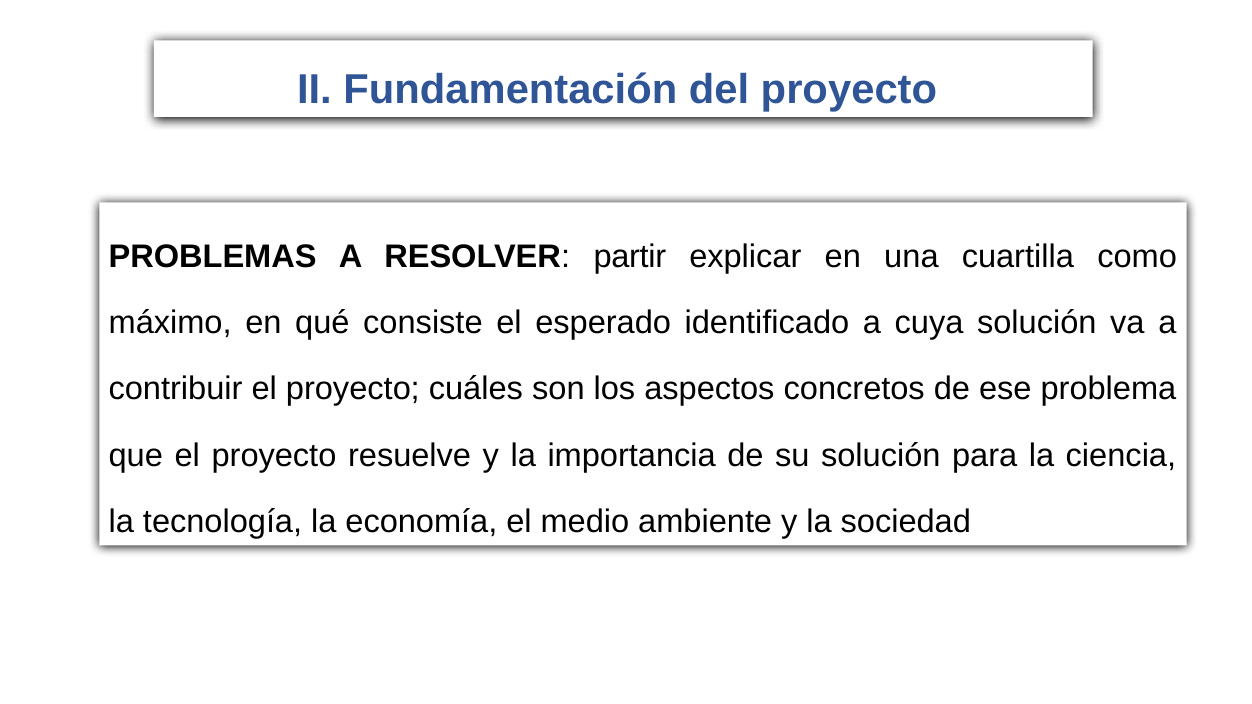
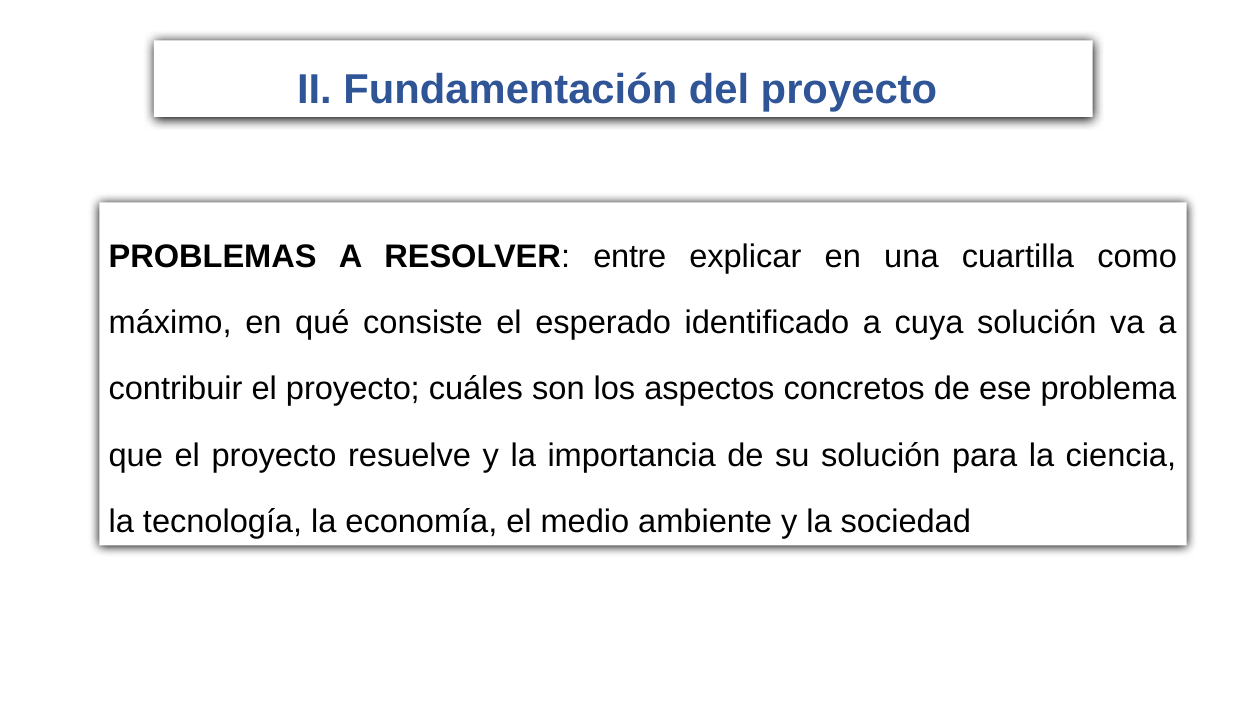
partir: partir -> entre (630, 256)
